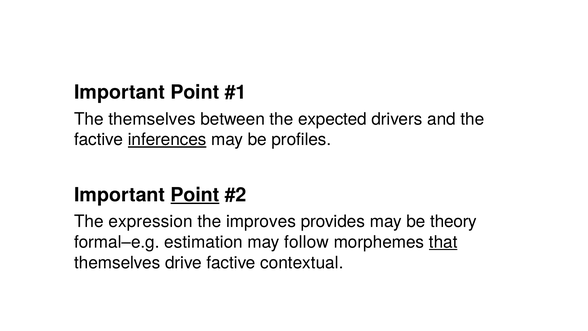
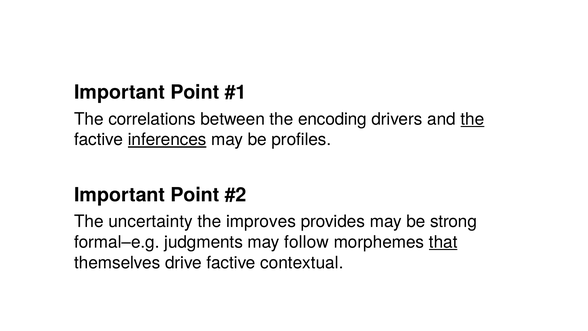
The themselves: themselves -> correlations (152, 119)
expected: expected -> encoding (332, 119)
the underline: none -> present (472, 119)
Point underline: present -> none (195, 195)
expression: expression -> uncertainty (151, 221)
theory: theory -> strong (453, 221)
estimation: estimation -> judgments (204, 242)
